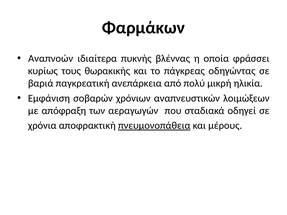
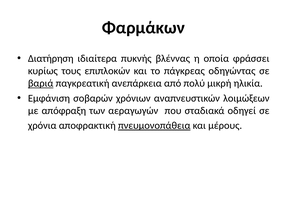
Αναπνοών: Αναπνοών -> Διατήρηση (51, 59)
θωρακικής: θωρακικής -> επιπλοκών (107, 71)
βαριά underline: none -> present (41, 83)
